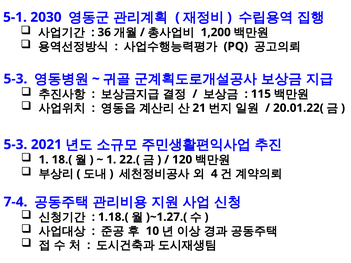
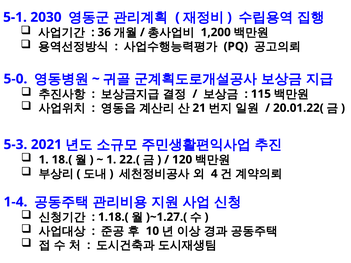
5-3: 5-3 -> 5-0 (15, 79)
7-4: 7-4 -> 1-4 (15, 202)
